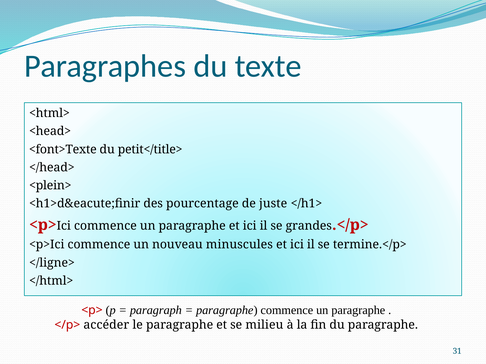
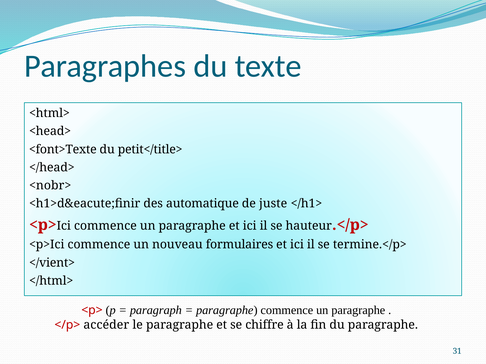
<plein>: <plein> -> <nobr> (50, 186)
pourcentage: pourcentage -> automatique (202, 204)
grandes: grandes -> hauteur (309, 226)
minuscules: minuscules -> formulaires (239, 245)
</ligne>: </ligne> -> </vient> (52, 263)
milieu: milieu -> chiffre (265, 325)
